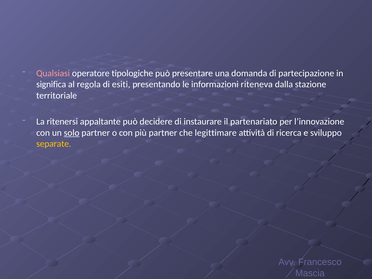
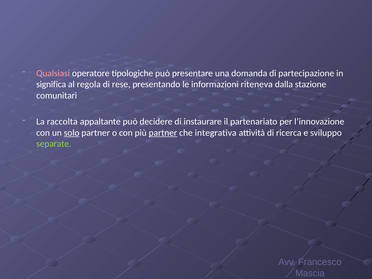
esiti: esiti -> rese (121, 84)
territoriale: territoriale -> comunitari (57, 96)
ritenersi: ritenersi -> raccolta (62, 122)
partner underline: none -> present (163, 133)
legittimare: legittimare -> integrativa (216, 133)
separate colour: yellow -> light green (54, 144)
